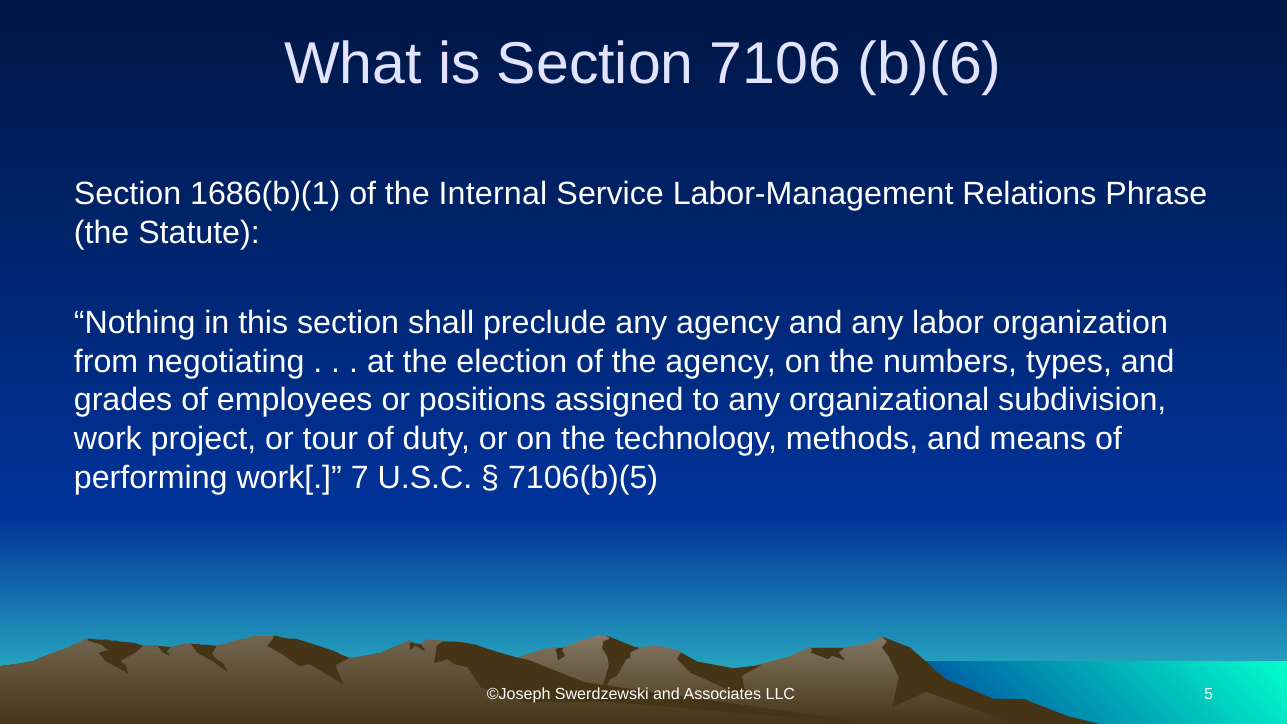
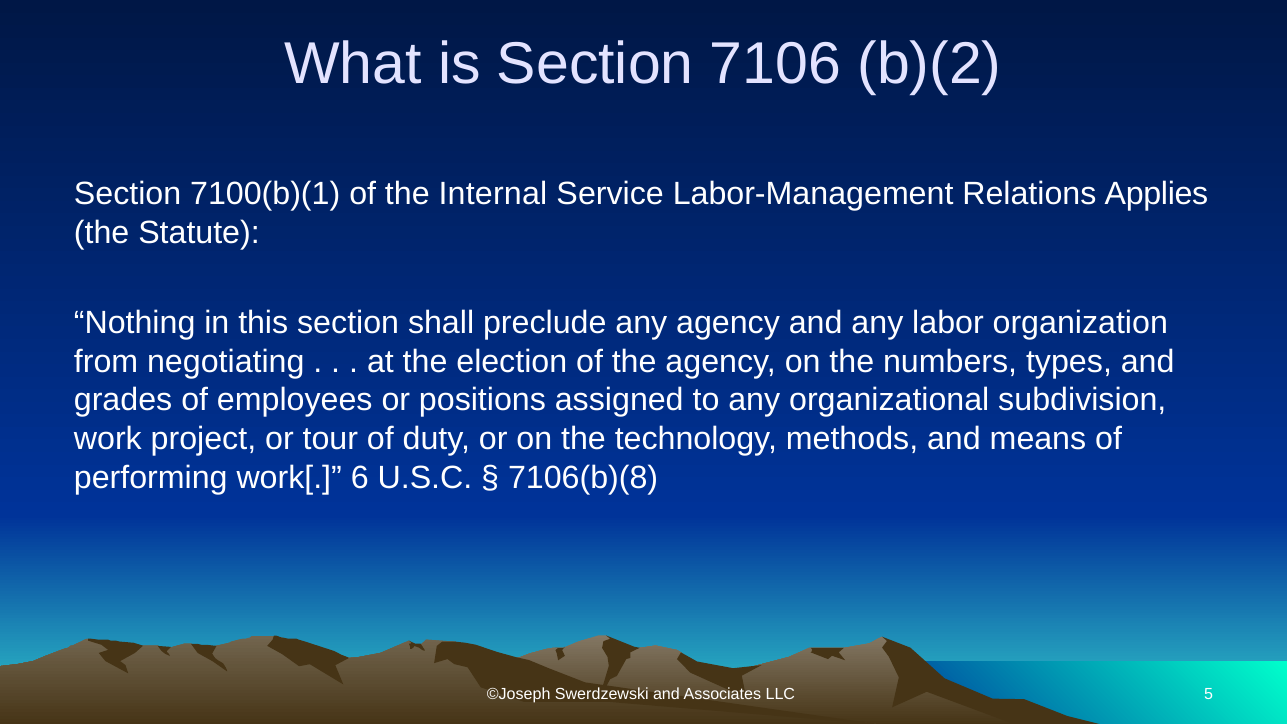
b)(6: b)(6 -> b)(2 (930, 64)
1686(b)(1: 1686(b)(1 -> 7100(b)(1 (265, 194)
Phrase: Phrase -> Applies (1156, 194)
7: 7 -> 6 (360, 477)
7106(b)(5: 7106(b)(5 -> 7106(b)(8 (583, 477)
